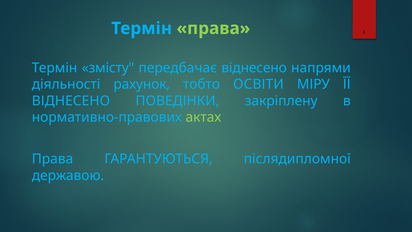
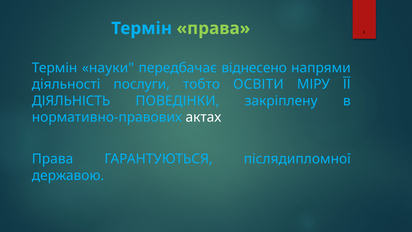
змісту: змісту -> науки (108, 68)
рахунок: рахунок -> послуги (142, 84)
ВІДНЕСЕНО: ВІДНЕСЕНО -> ДІЯЛЬНІСТЬ (71, 101)
актах colour: light green -> white (203, 117)
